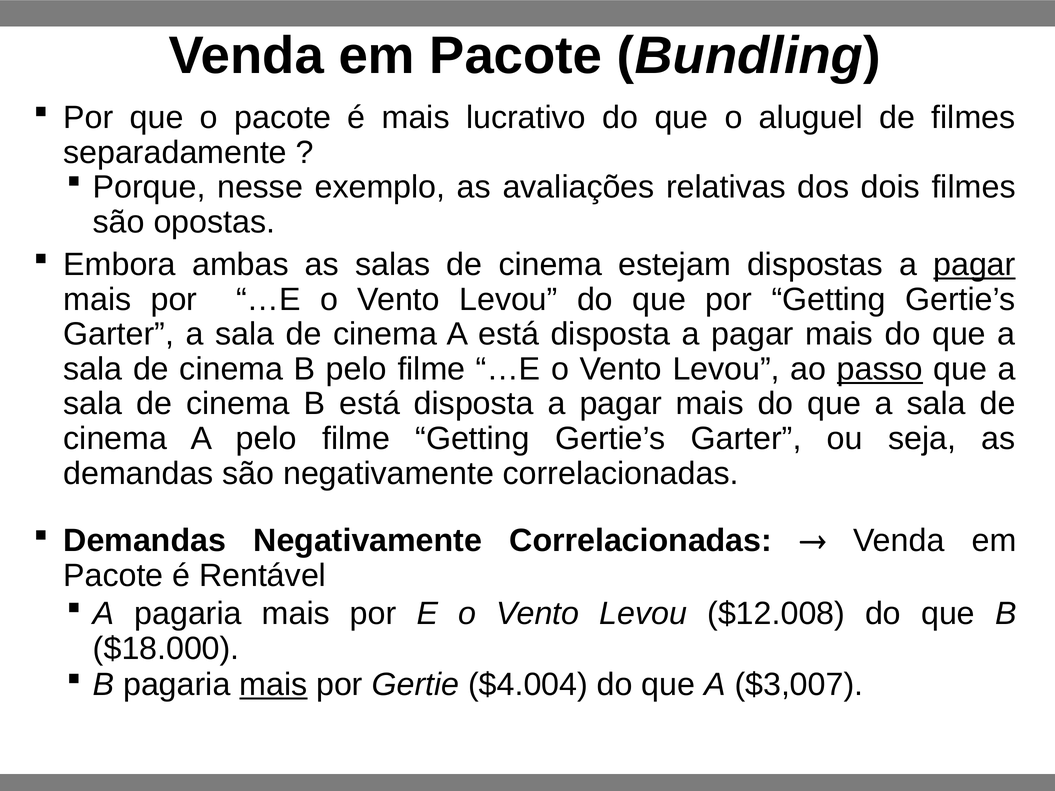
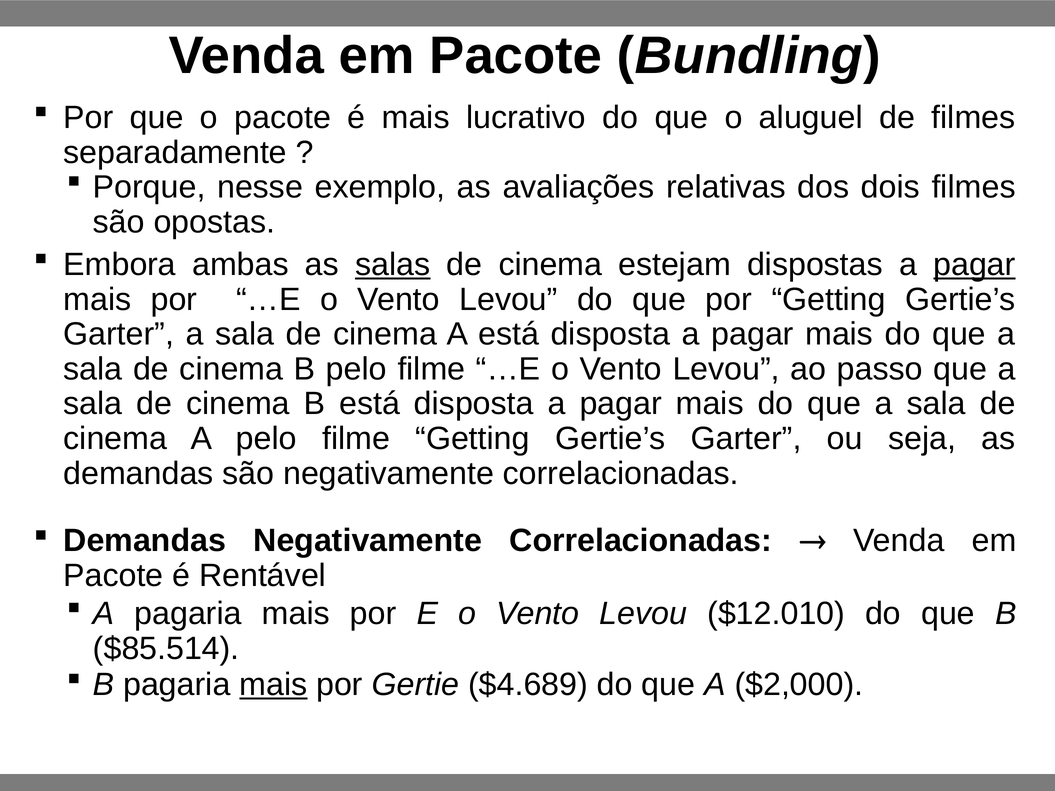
salas underline: none -> present (393, 265)
passo underline: present -> none (880, 369)
$12.008: $12.008 -> $12.010 (776, 614)
$18.000: $18.000 -> $85.514 (166, 649)
$4.004: $4.004 -> $4.689 (528, 685)
$3,007: $3,007 -> $2,000 (799, 685)
